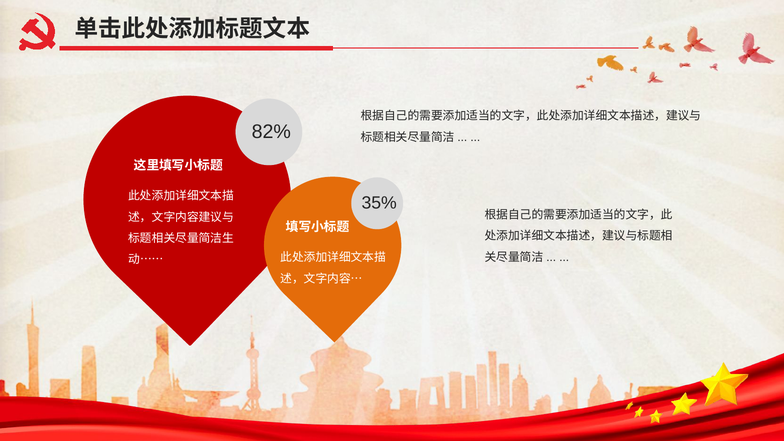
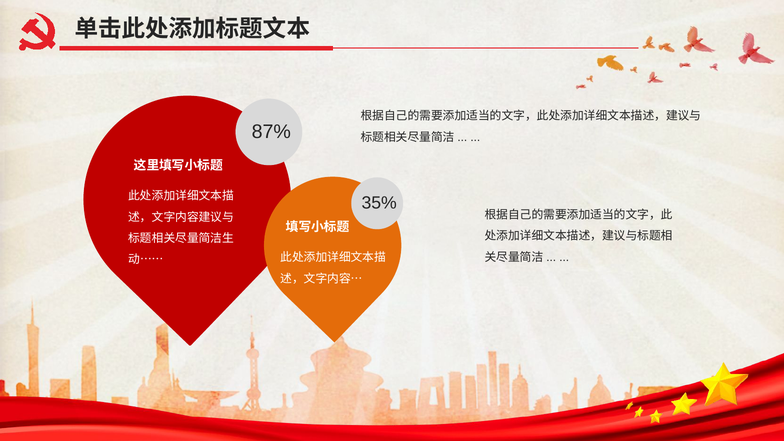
82%: 82% -> 87% (271, 132)
